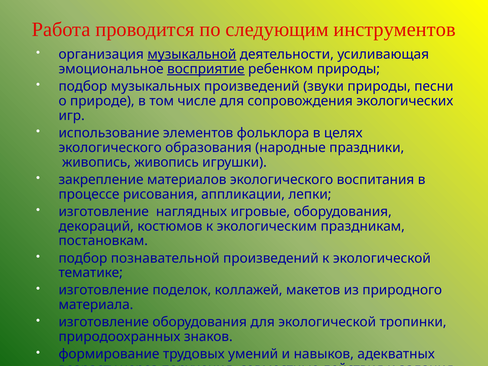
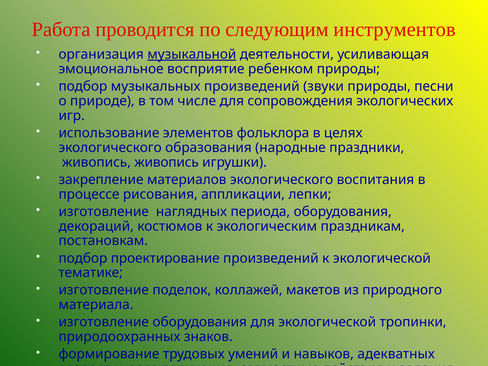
восприятие underline: present -> none (206, 69)
игровые: игровые -> периода (260, 212)
познавательной: познавательной -> проектирование (165, 258)
